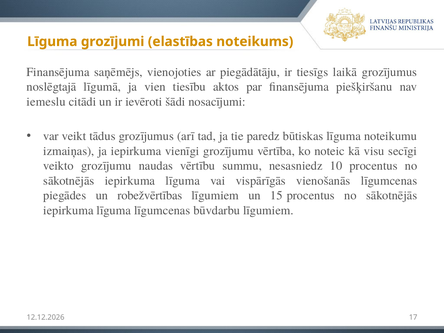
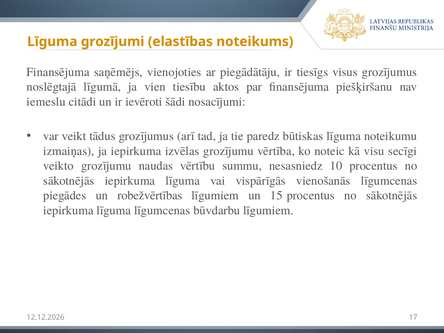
laikā: laikā -> visus (345, 72)
vienīgi: vienīgi -> izvēlas (182, 151)
